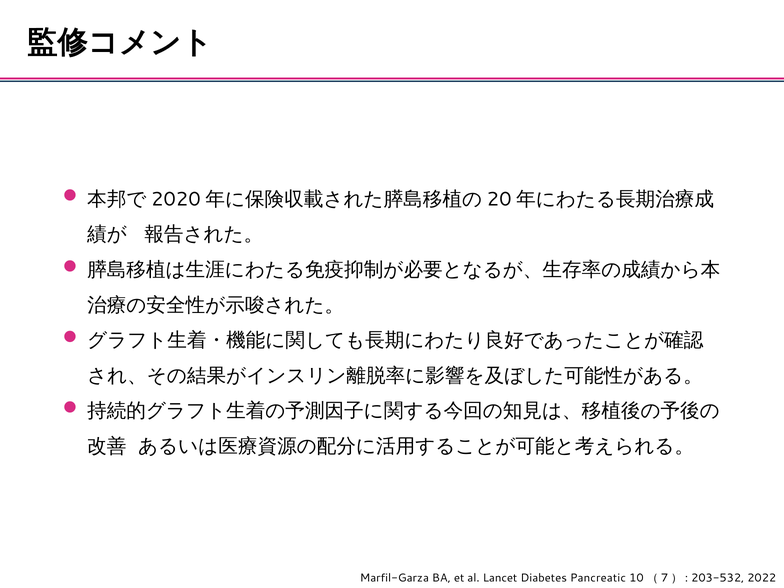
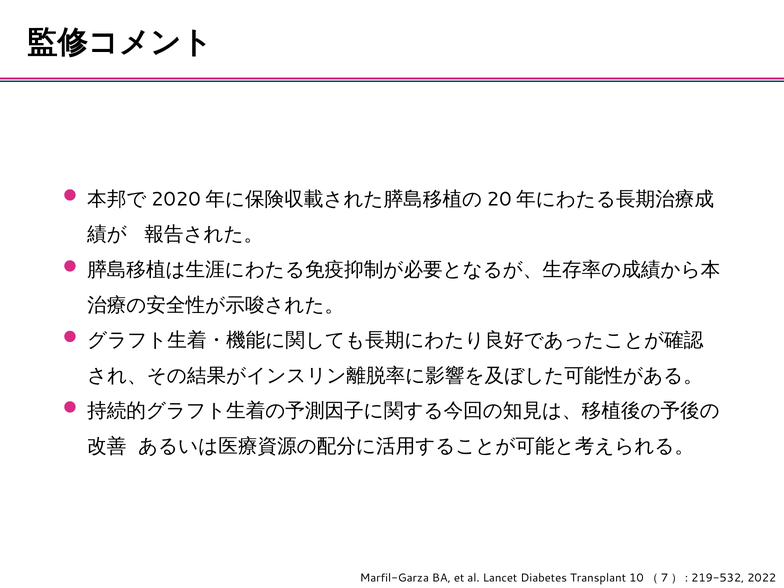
Pancreatic: Pancreatic -> Transplant (598, 578)
203-532: 203-532 -> 219-532 (718, 578)
